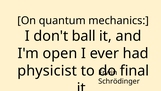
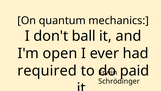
physicist: physicist -> required (47, 70)
final: final -> paid (135, 70)
